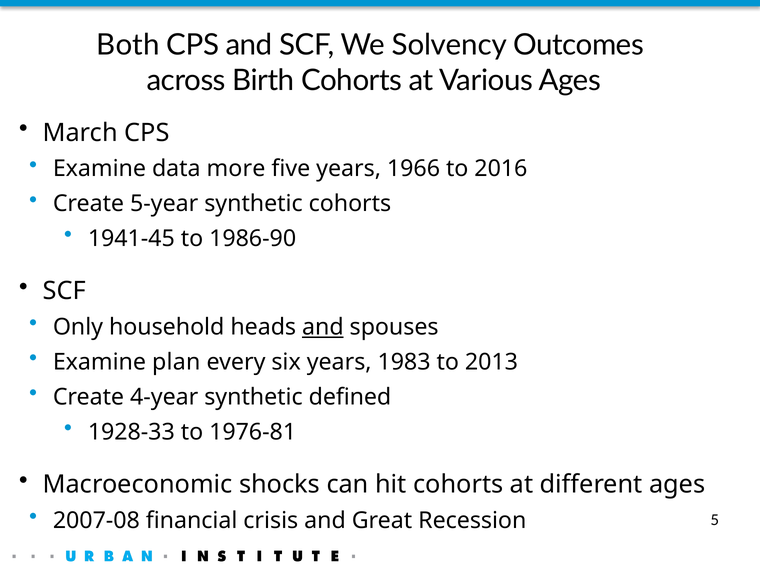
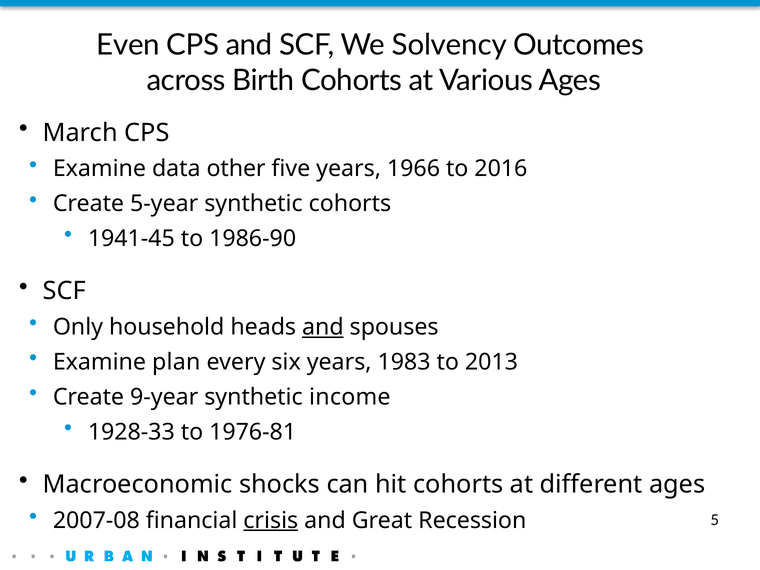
Both: Both -> Even (128, 45)
more: more -> other (236, 169)
4-year: 4-year -> 9-year (164, 397)
defined: defined -> income (350, 397)
crisis underline: none -> present (271, 520)
